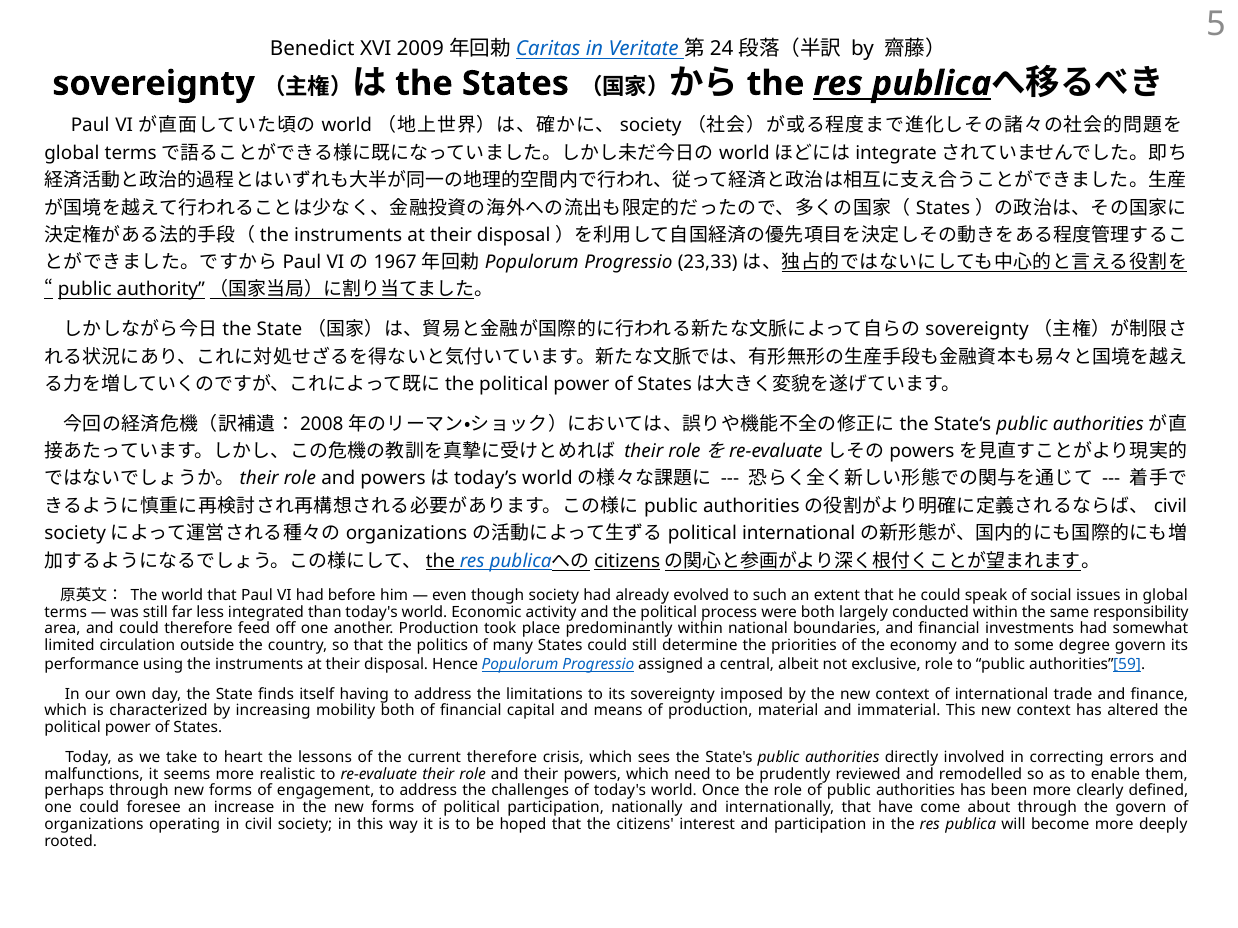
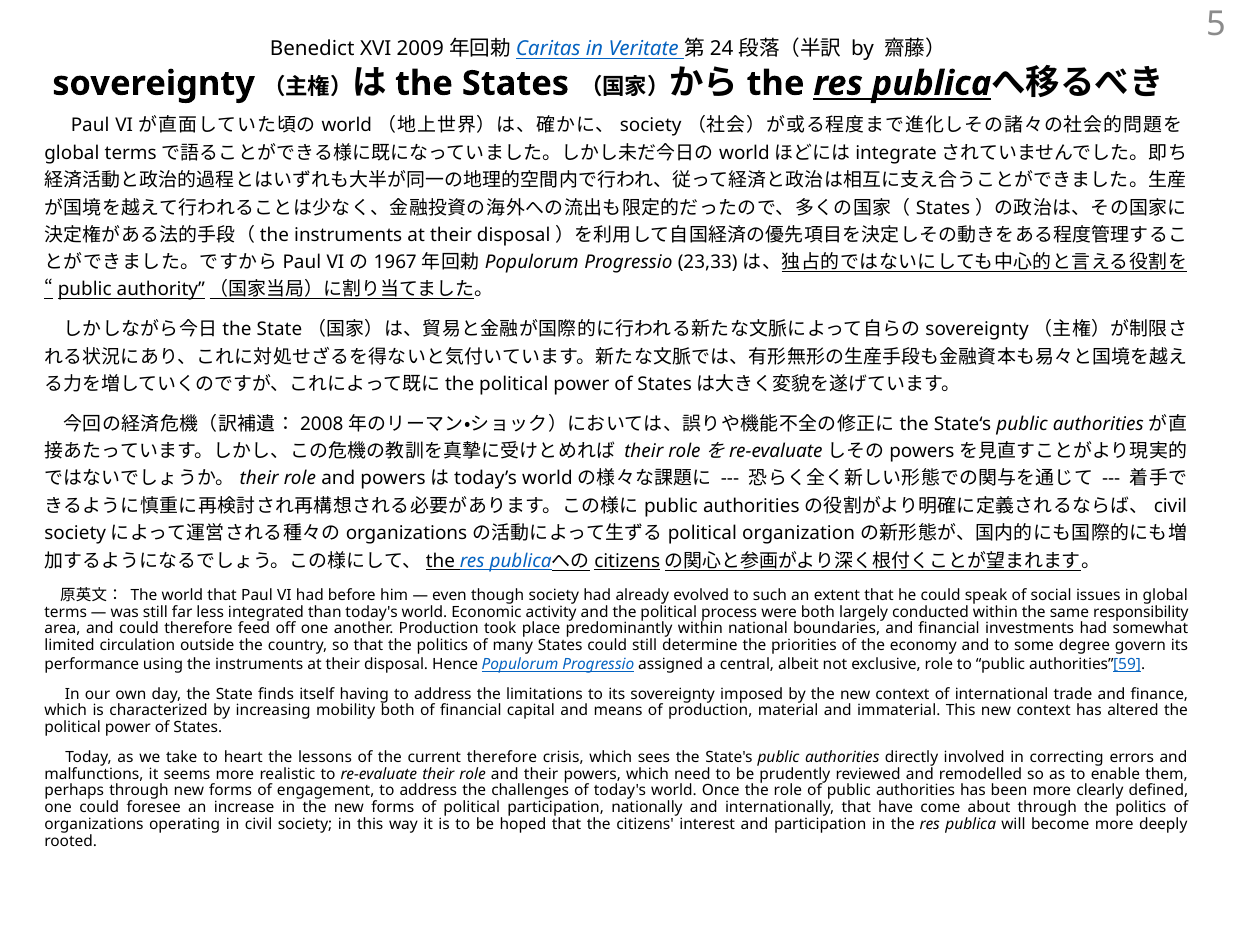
political international: international -> organization (799, 533)
through the govern: govern -> politics (1141, 808)
